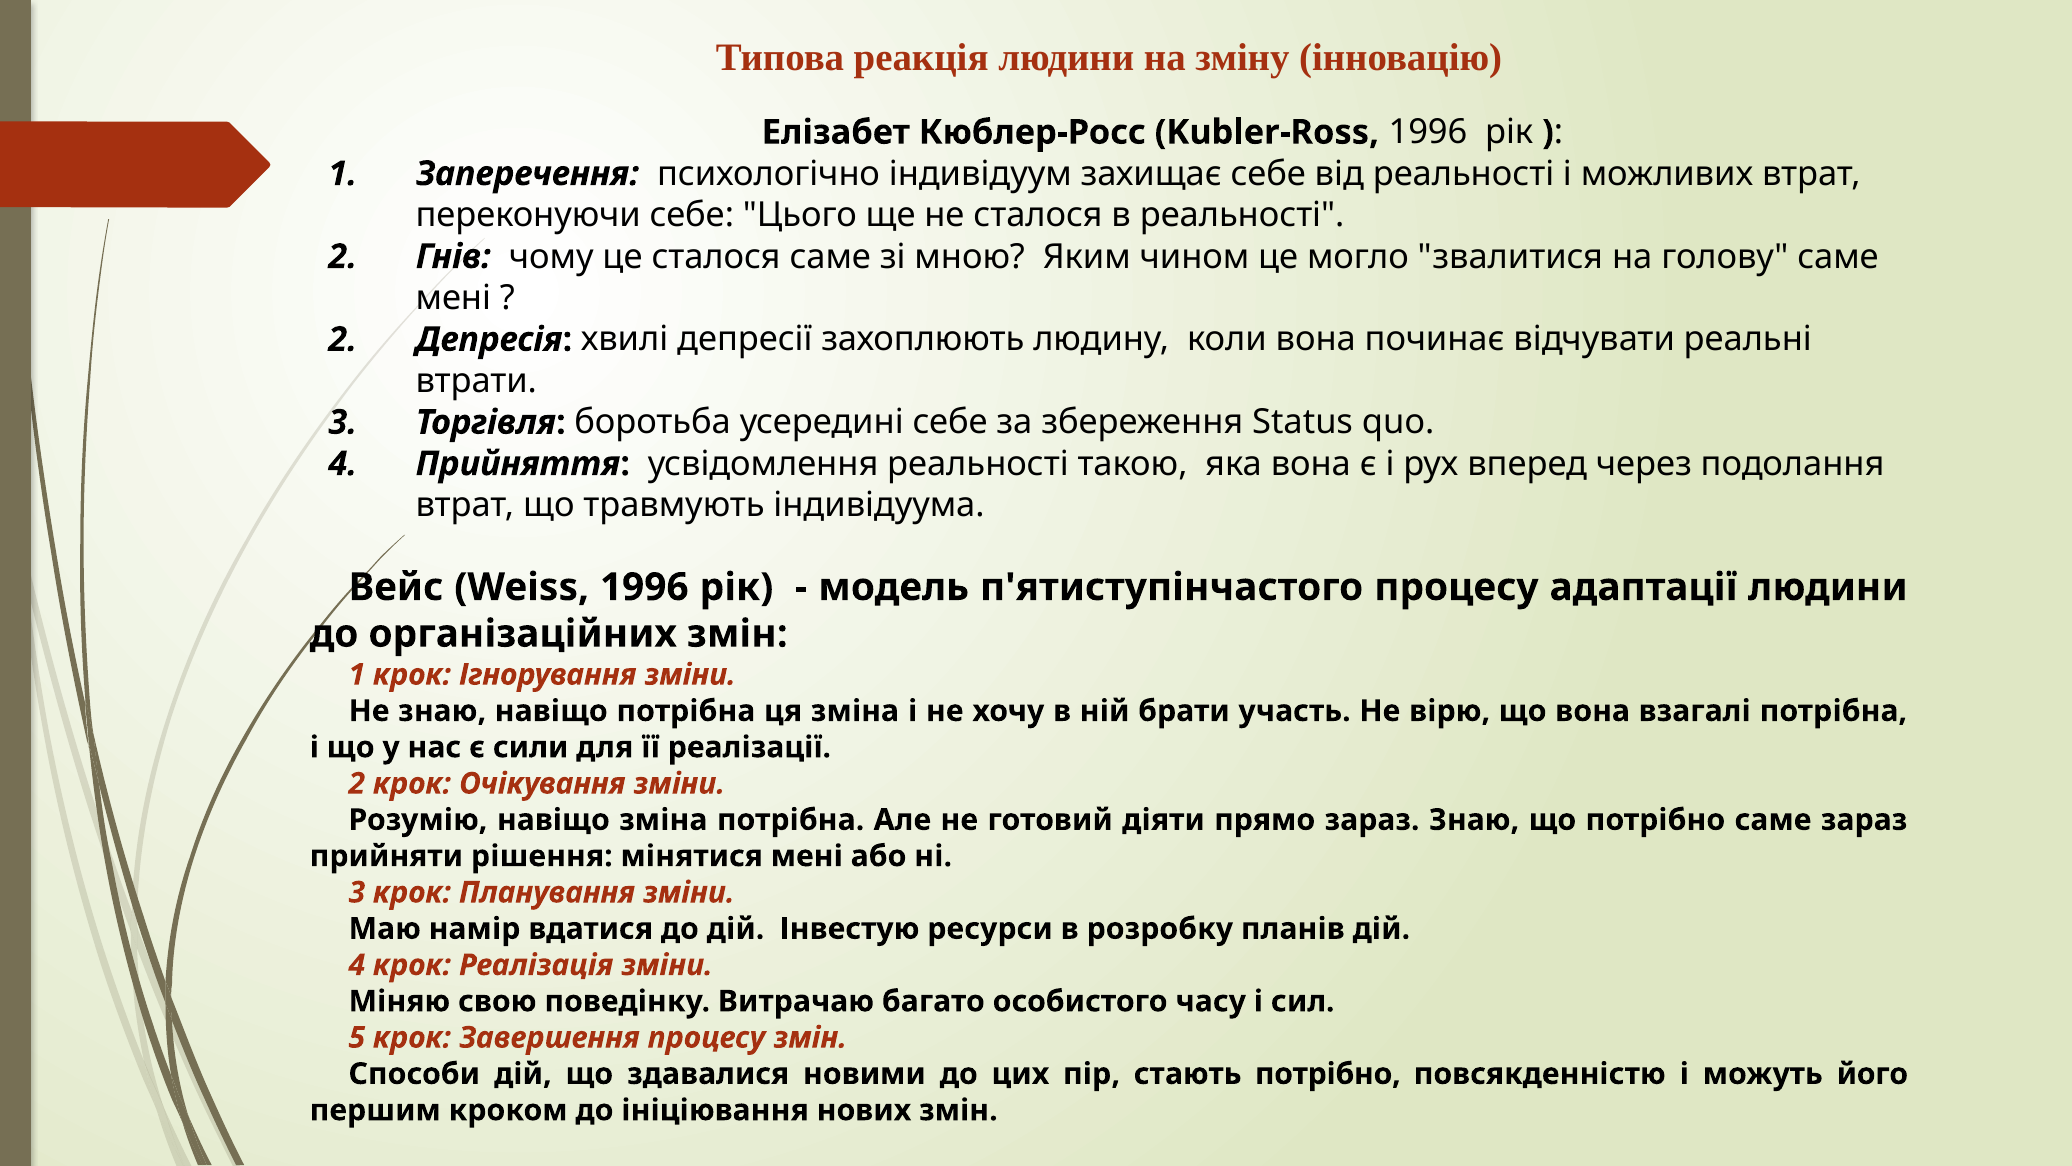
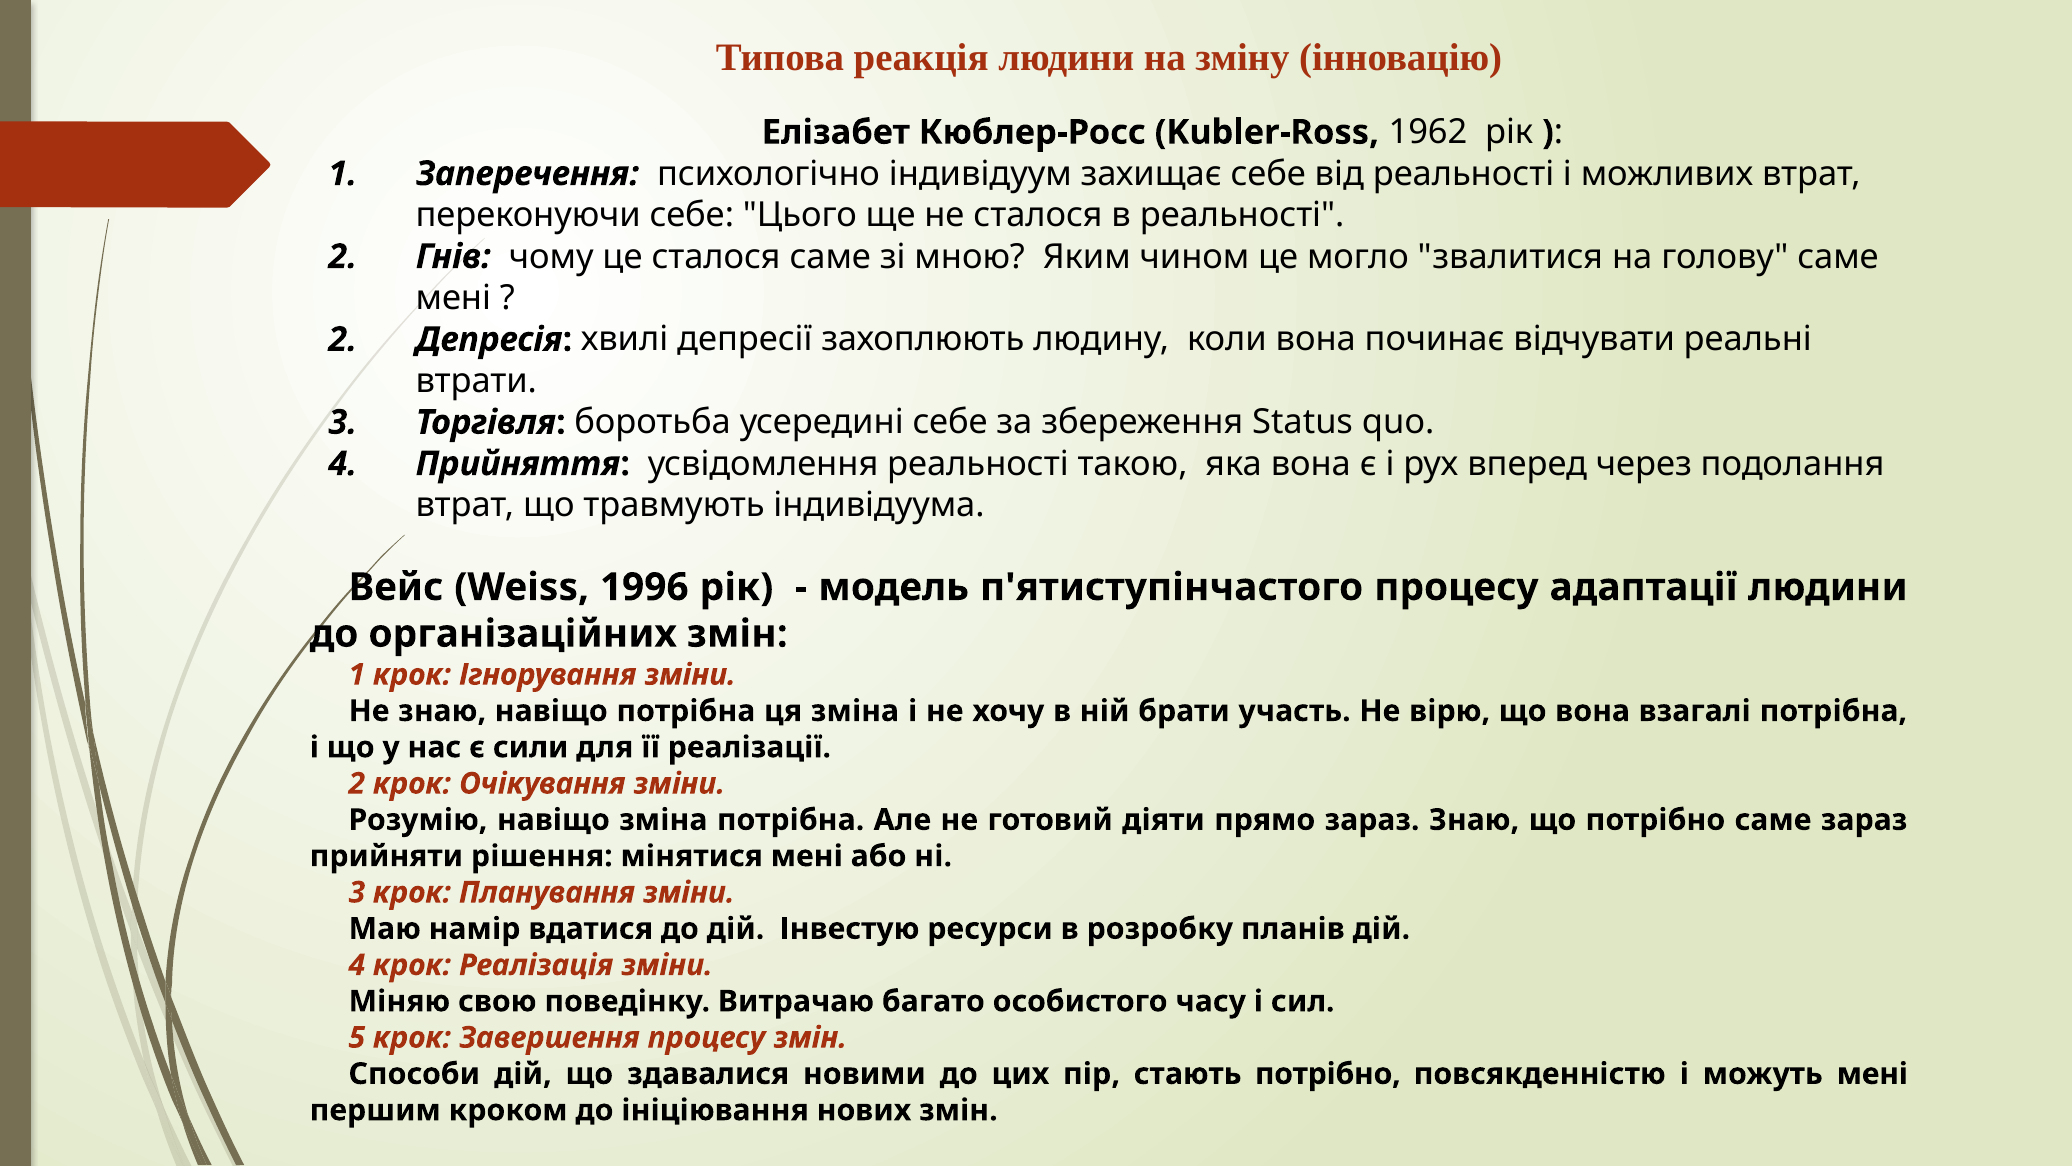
Kubler-Ross 1996: 1996 -> 1962 (1428, 132)
можуть його: його -> мені (1872, 1074)
